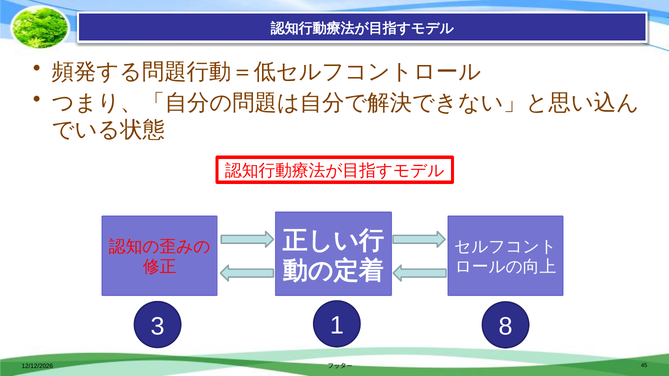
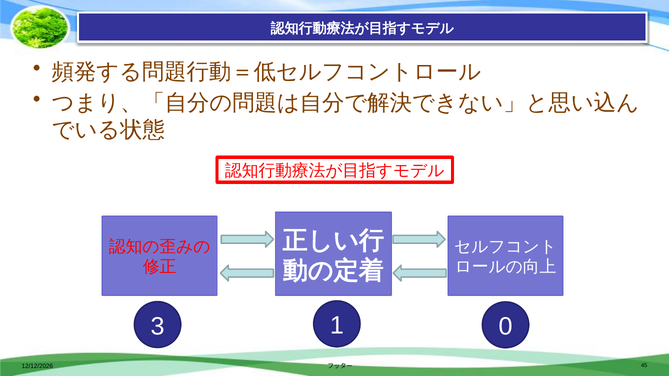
8: 8 -> 0 (506, 327)
